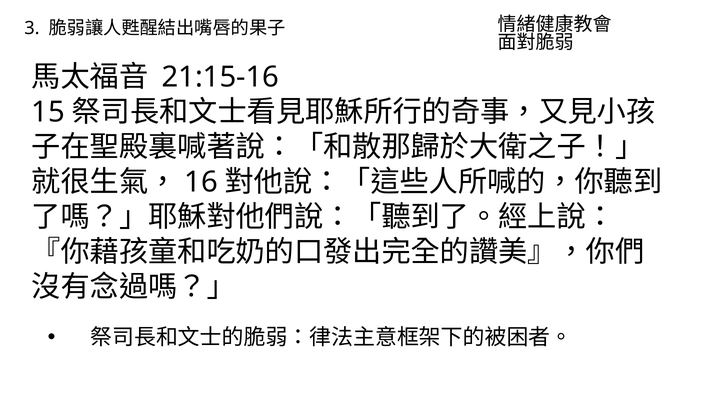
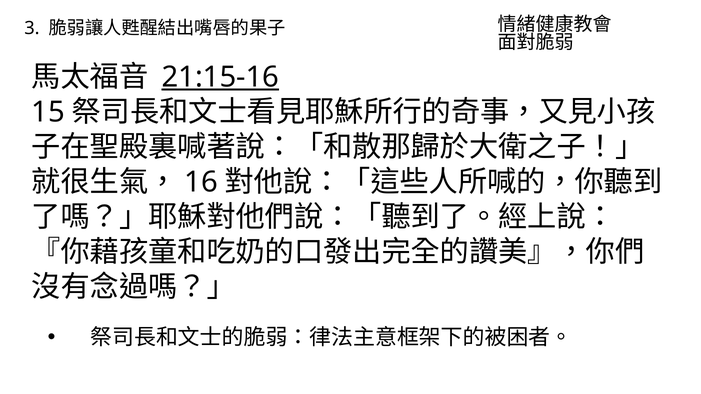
21:15-16 underline: none -> present (220, 77)
